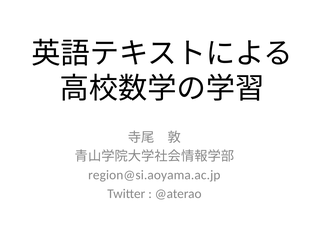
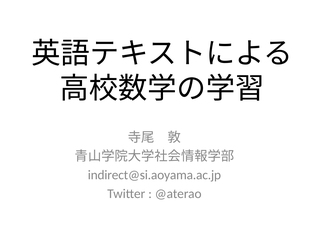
region@si.aoyama.ac.jp: region@si.aoyama.ac.jp -> indirect@si.aoyama.ac.jp (154, 175)
